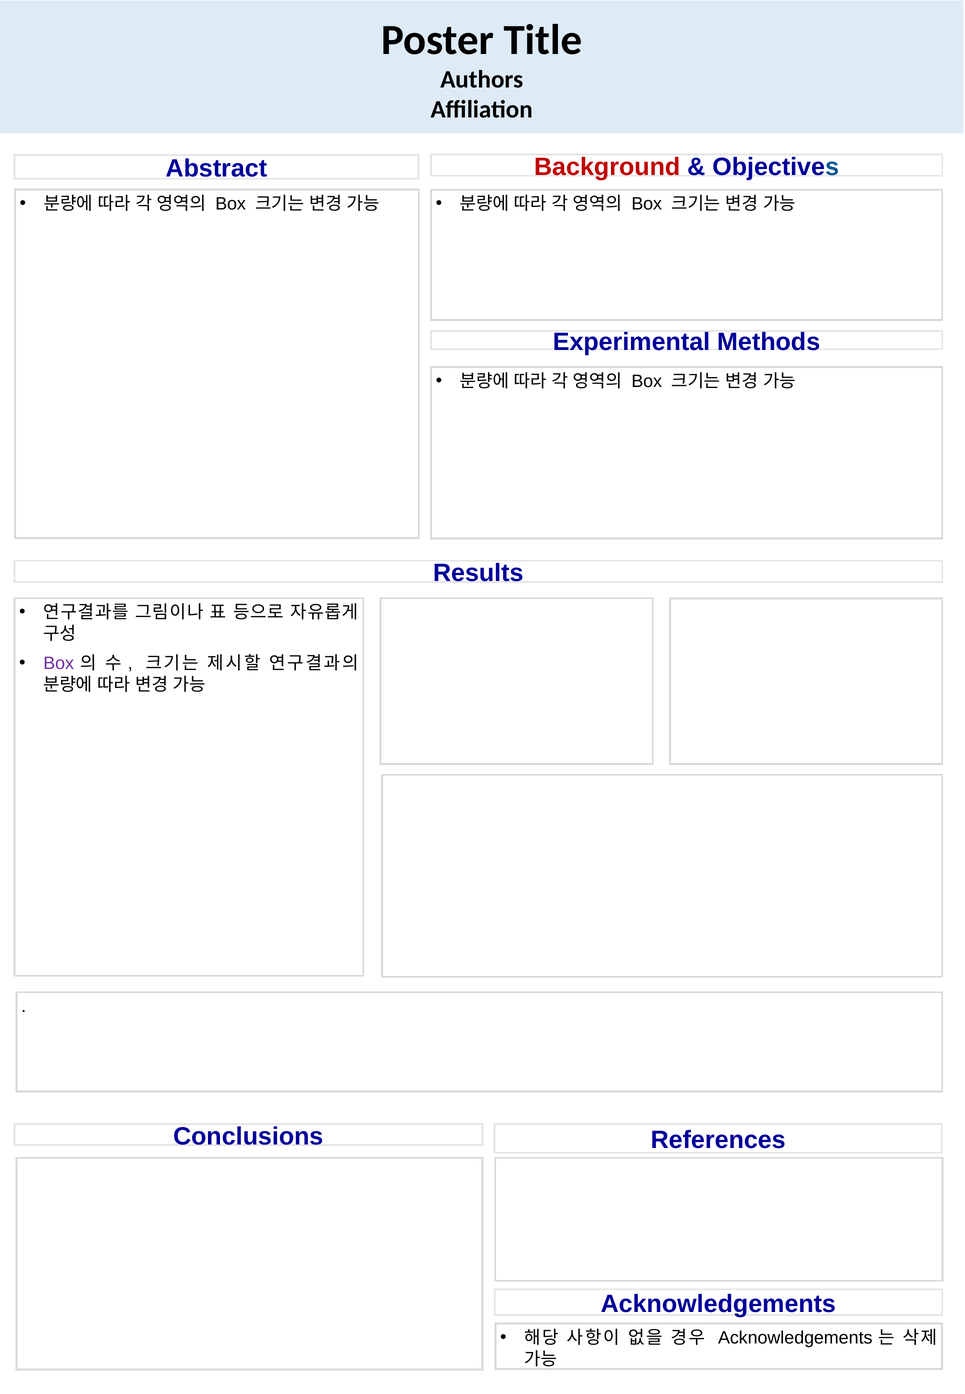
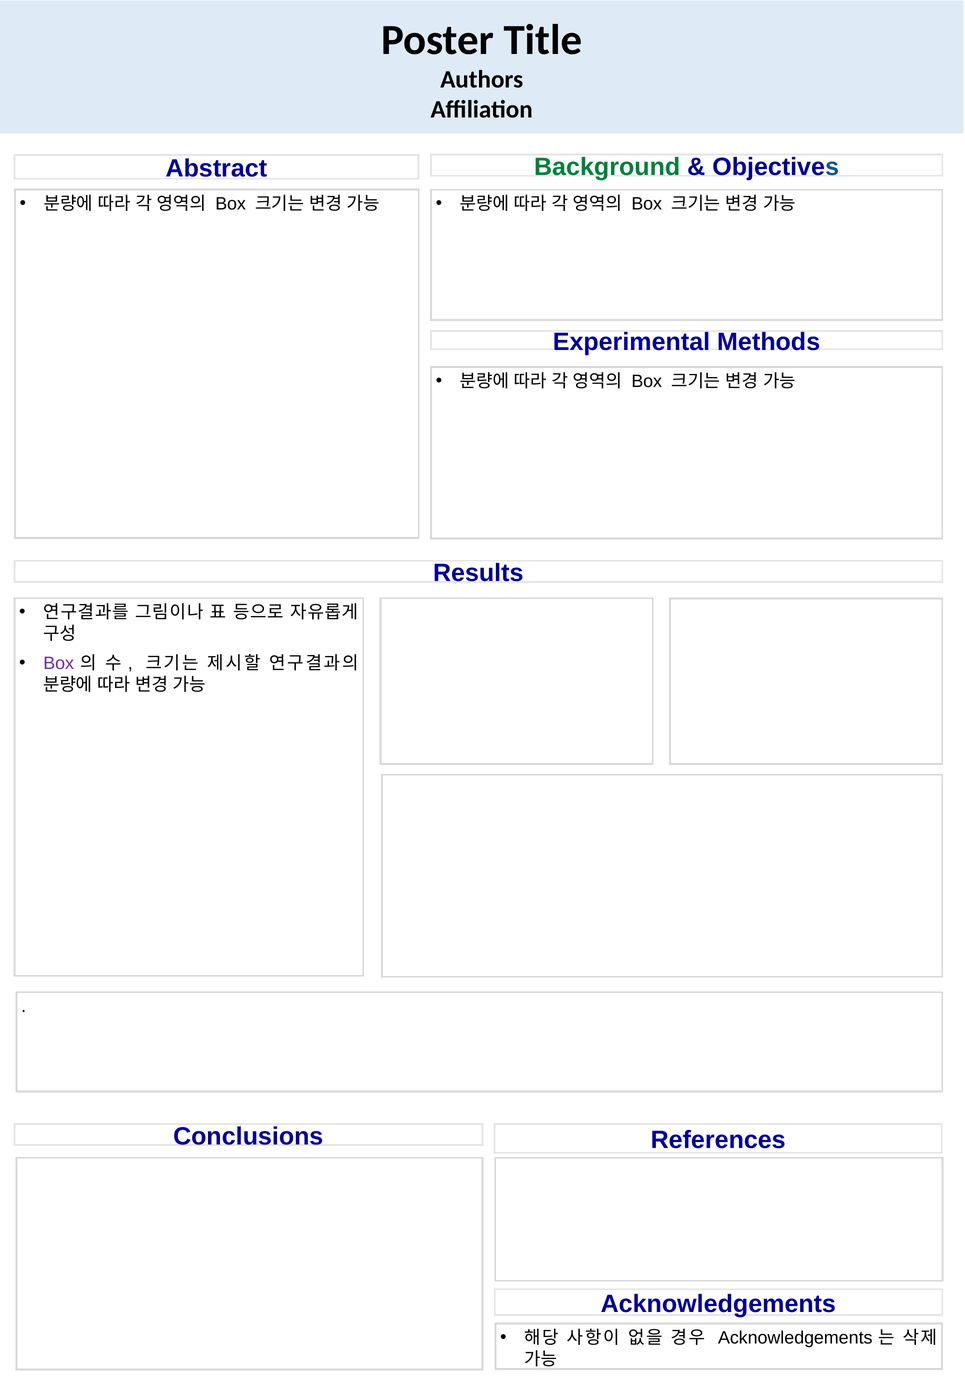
Background colour: red -> green (607, 167)
